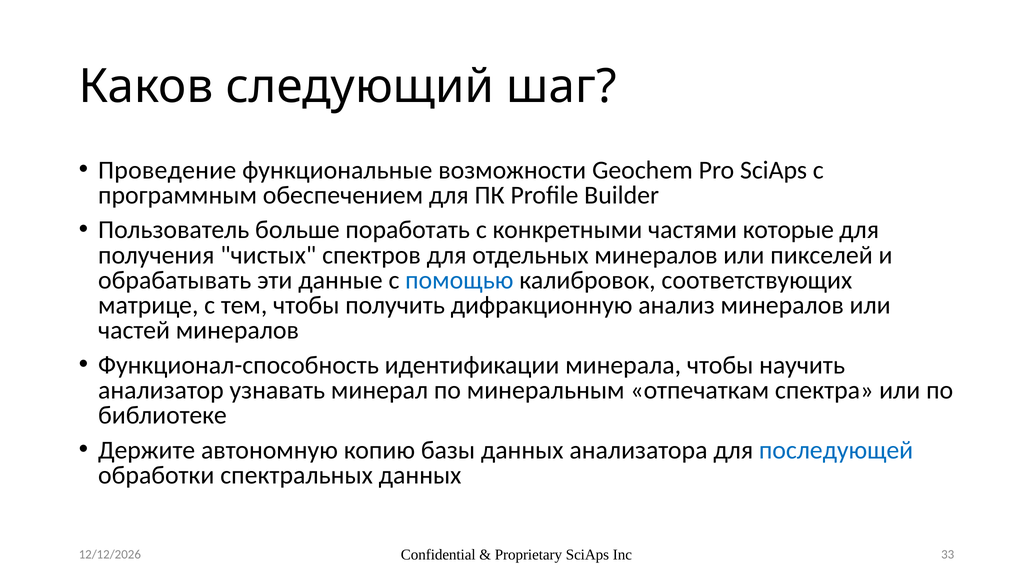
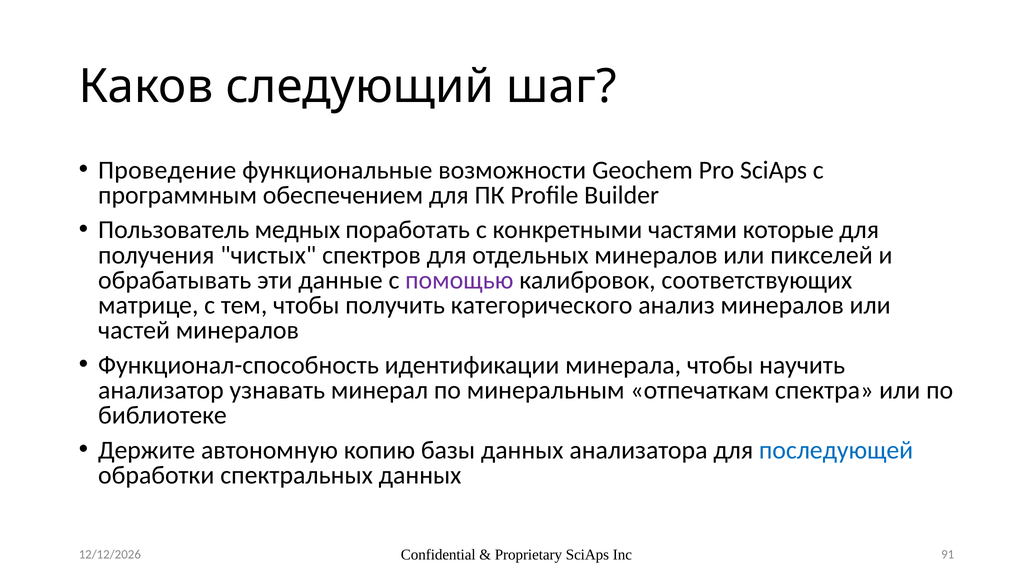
больше: больше -> медных (298, 230)
помощью colour: blue -> purple (459, 280)
дифракционную: дифракционную -> категорического (542, 305)
33: 33 -> 91 (948, 555)
